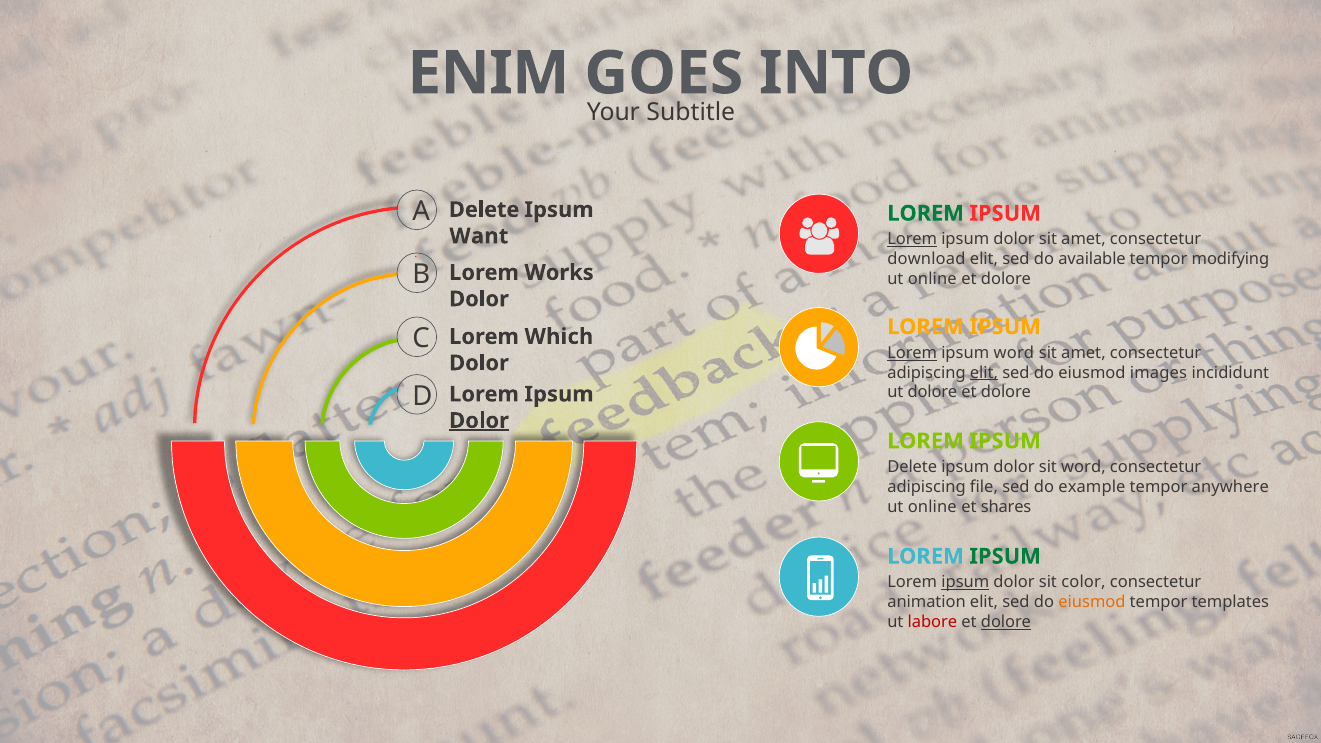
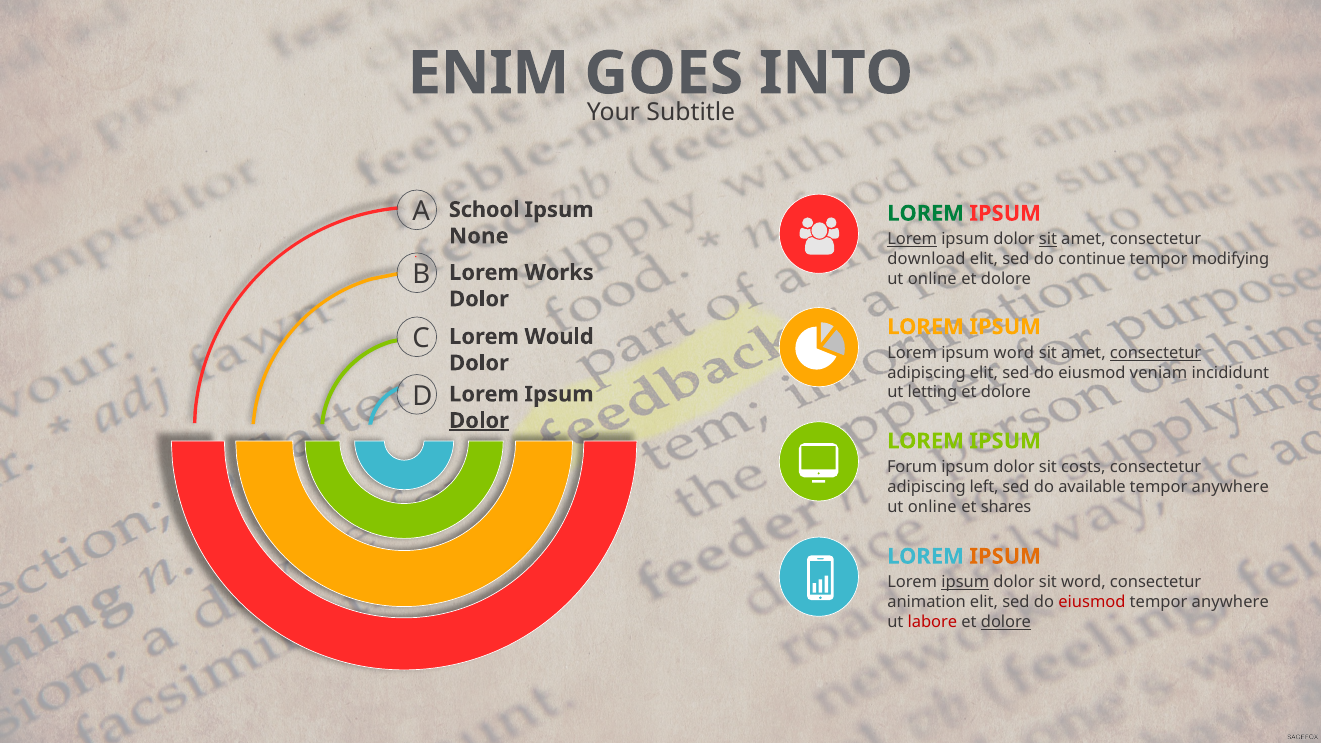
Delete: Delete -> School (484, 210)
Want: Want -> None (479, 236)
sit underline: none -> present (1048, 239)
available: available -> continue (1092, 259)
Which: Which -> Would (559, 337)
Lorem underline: present -> none (912, 353)
consectetur underline: none -> present (1156, 353)
elit underline: present -> none (984, 373)
images: images -> veniam (1158, 373)
ut dolore: dolore -> letting (932, 393)
Delete: Delete -> Forum (912, 467)
sit word: word -> costs (1083, 467)
file: file -> left (984, 487)
example: example -> available (1092, 487)
IPSUM colour: green -> orange (1005, 556)
sit color: color -> word (1083, 582)
eiusmod colour: orange -> red (1092, 602)
templates: templates -> anywhere (1230, 602)
